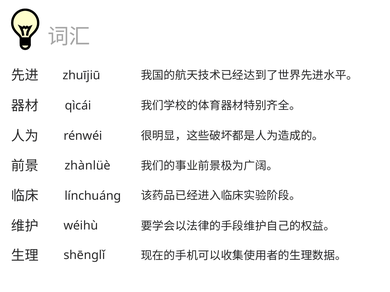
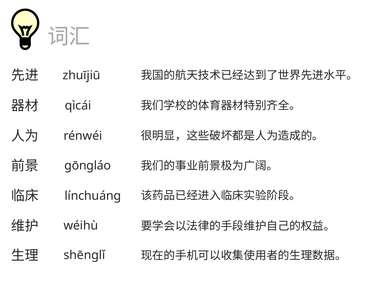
zhànlüè: zhànlüè -> gōngláo (88, 166)
